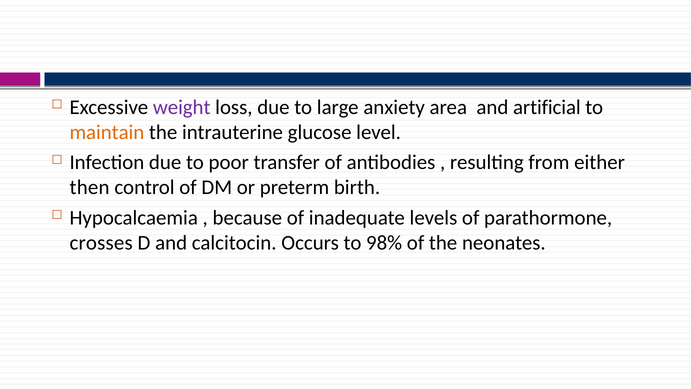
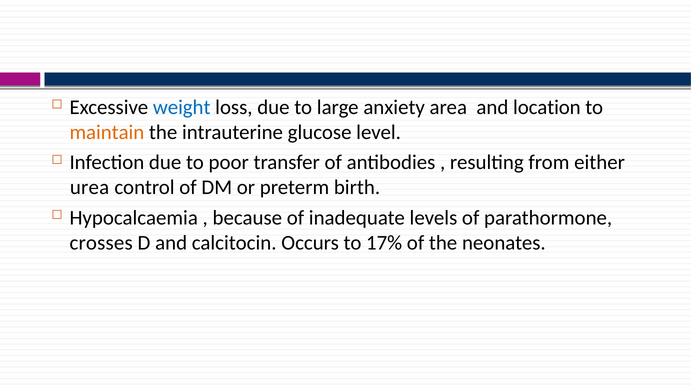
weight colour: purple -> blue (182, 107)
artificial: artificial -> location (547, 107)
then: then -> urea (90, 187)
98%: 98% -> 17% (384, 243)
